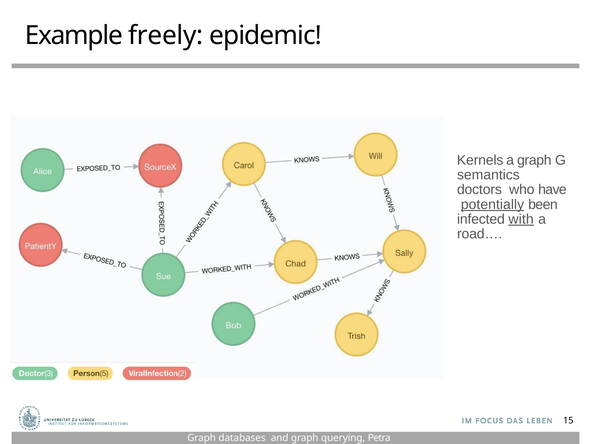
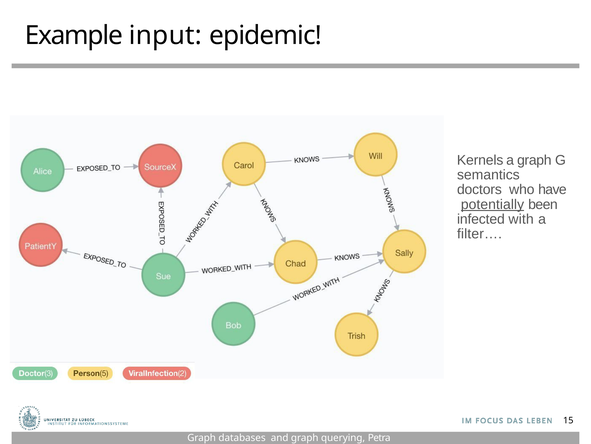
freely: freely -> input (165, 35)
with underline: present -> none (521, 219)
road…: road… -> filter… (479, 234)
